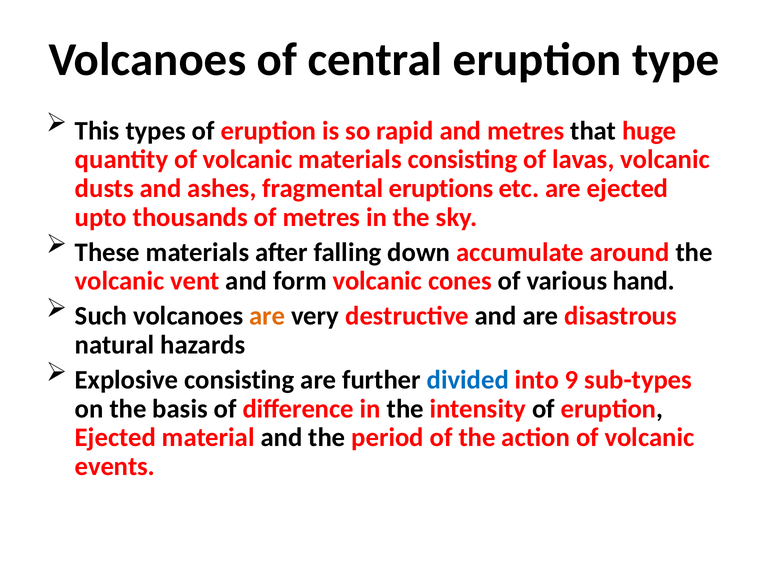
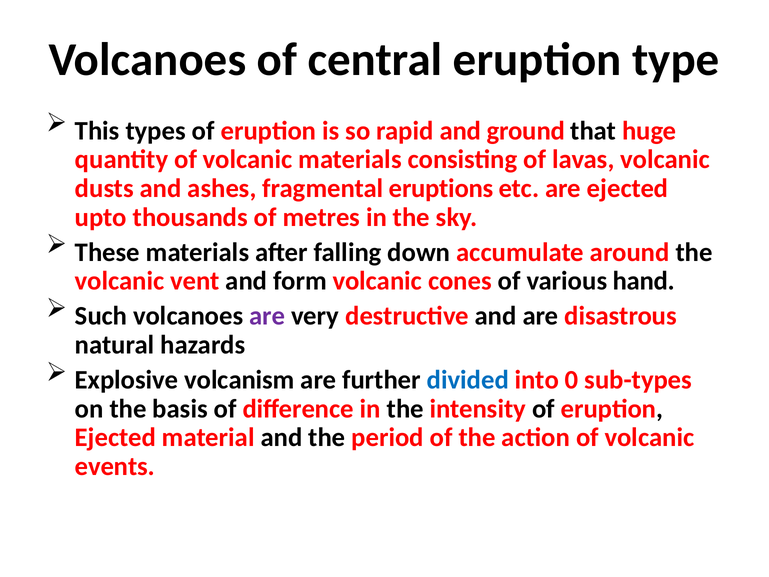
and metres: metres -> ground (526, 131)
are colour: orange -> purple (267, 316)
Explosive consisting: consisting -> volcanism (239, 380)
9: 9 -> 0 (572, 380)
